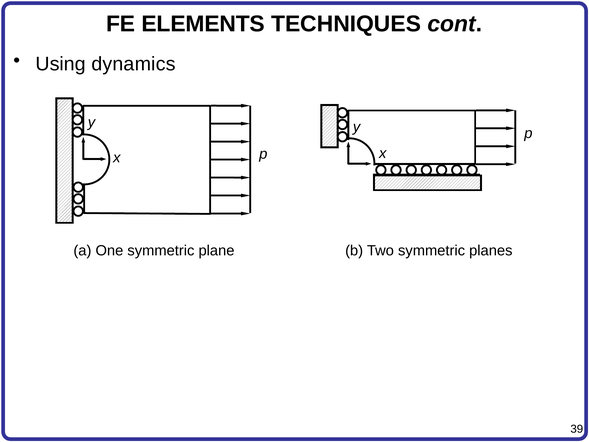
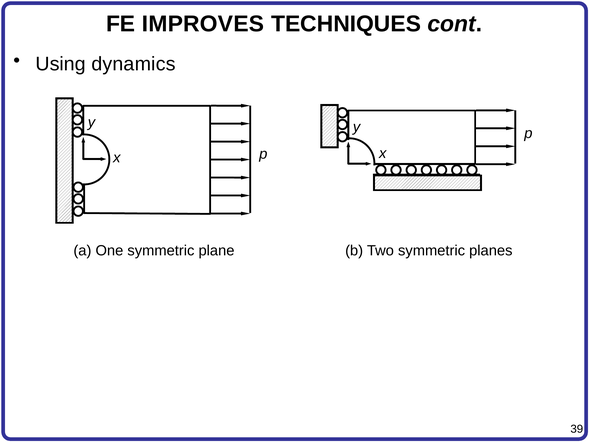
ELEMENTS: ELEMENTS -> IMPROVES (203, 24)
